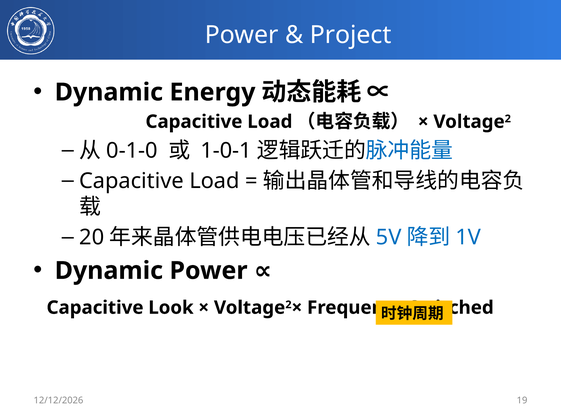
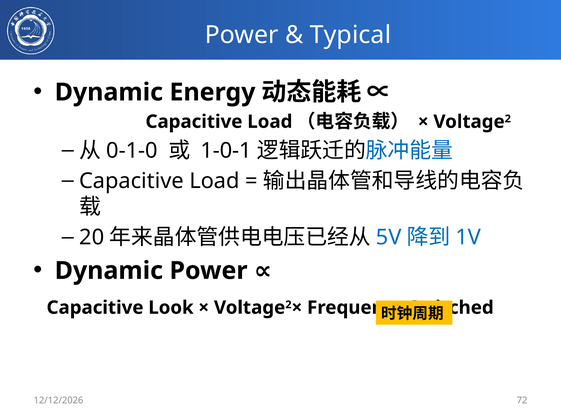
Project: Project -> Typical (350, 35)
19: 19 -> 72 (522, 401)
